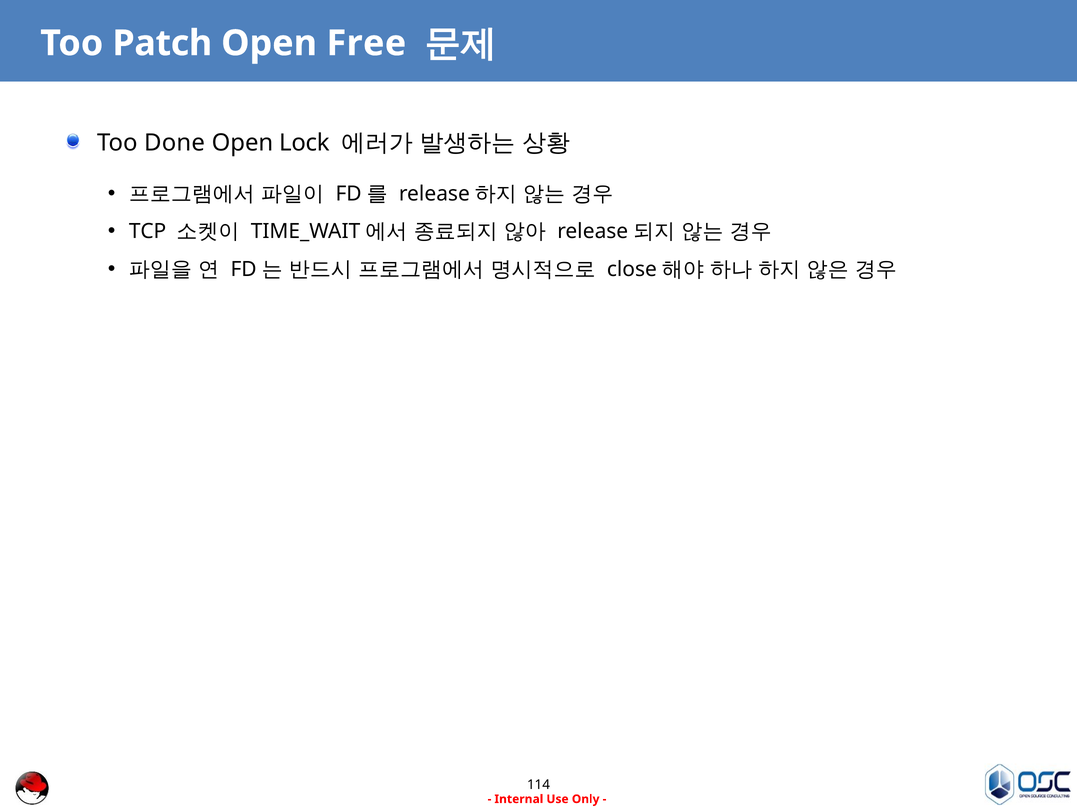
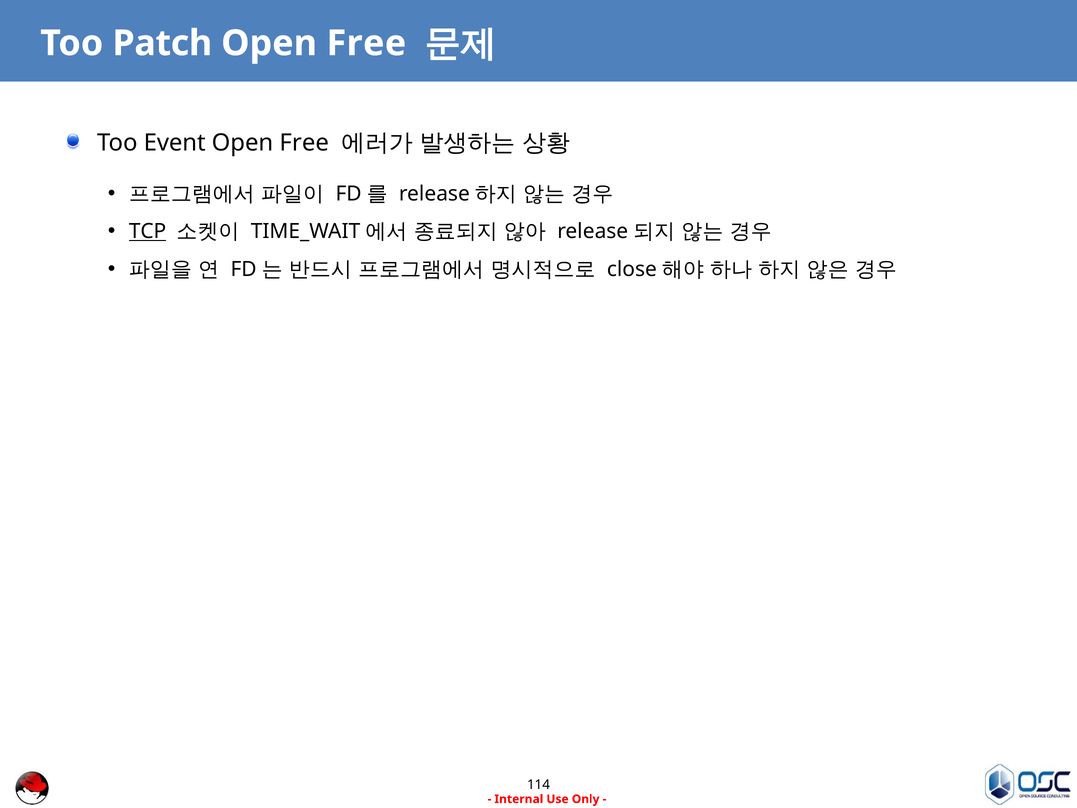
Done: Done -> Event (175, 143)
Lock: Lock -> Free (304, 143)
TCP underline: none -> present (148, 231)
